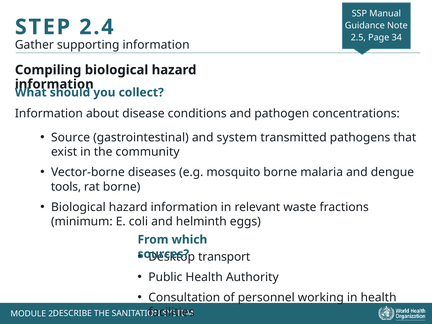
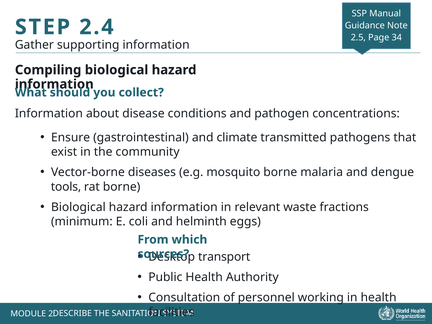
Source: Source -> Ensure (71, 138)
and system: system -> climate (237, 138)
